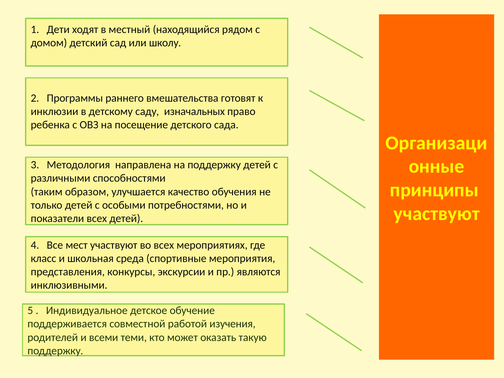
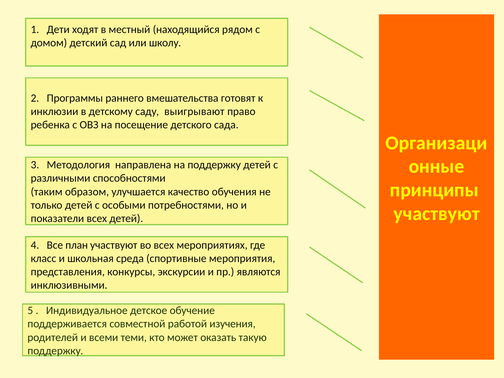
изначальных: изначальных -> выигрывают (194, 112)
мест: мест -> план (77, 245)
